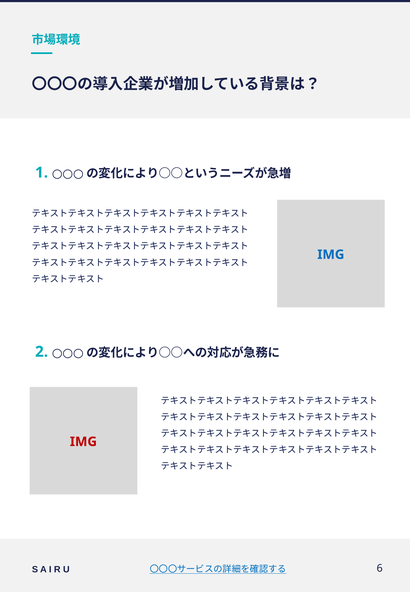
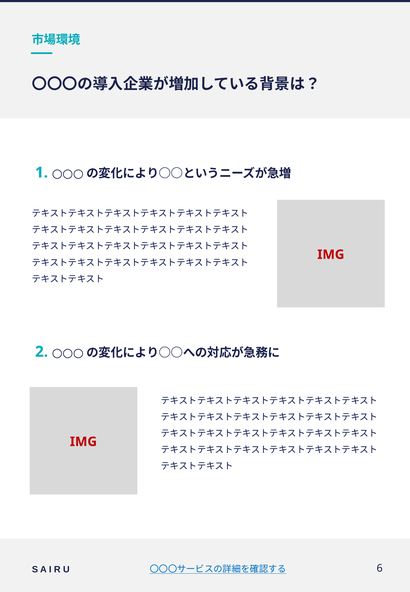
IMG colour: blue -> red (331, 255)
